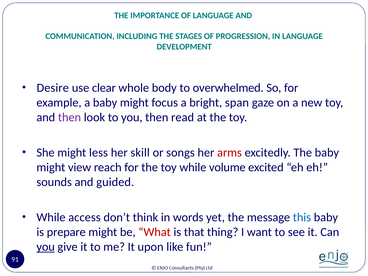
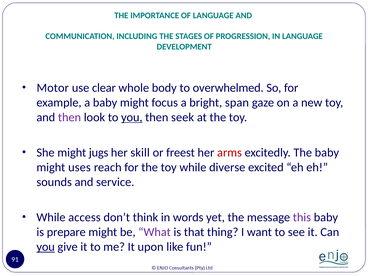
Desire: Desire -> Motor (53, 88)
you underline: none -> present (132, 117)
read: read -> seek (183, 117)
less: less -> jugs (99, 153)
songs: songs -> freest (181, 153)
view: view -> uses (79, 167)
volume: volume -> diverse (227, 167)
guided: guided -> service (115, 182)
this colour: blue -> purple (302, 217)
What colour: red -> purple (155, 232)
